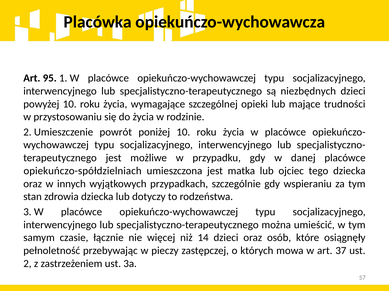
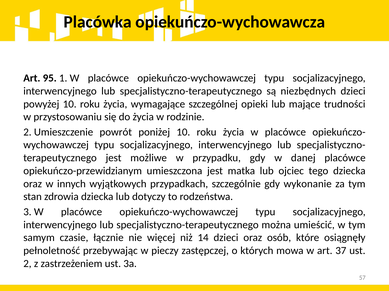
opiekuńczo-spółdzielniach: opiekuńczo-spółdzielniach -> opiekuńczo-przewidzianym (83, 171)
wspieraniu: wspieraniu -> wykonanie (308, 184)
